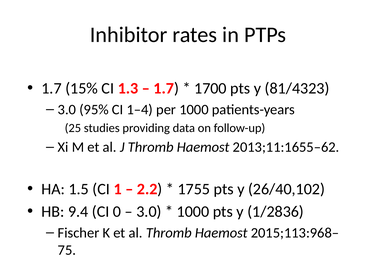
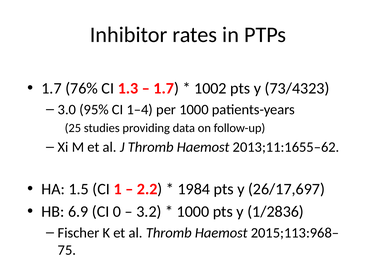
15%: 15% -> 76% (82, 89)
1700: 1700 -> 1002 (210, 89)
81/4323: 81/4323 -> 73/4323 (297, 89)
1755: 1755 -> 1984 (194, 190)
26/40,102: 26/40,102 -> 26/17,697 (286, 190)
9.4: 9.4 -> 6.9 (78, 212)
3.0: 3.0 -> 3.2 (149, 212)
